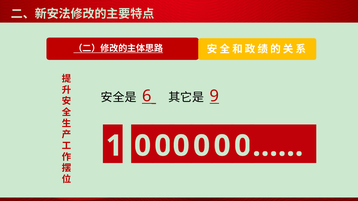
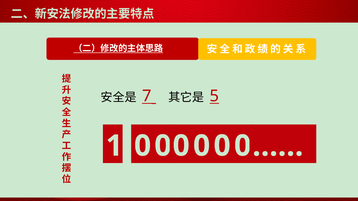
6: 6 -> 7 (147, 96)
9: 9 -> 5 (214, 96)
